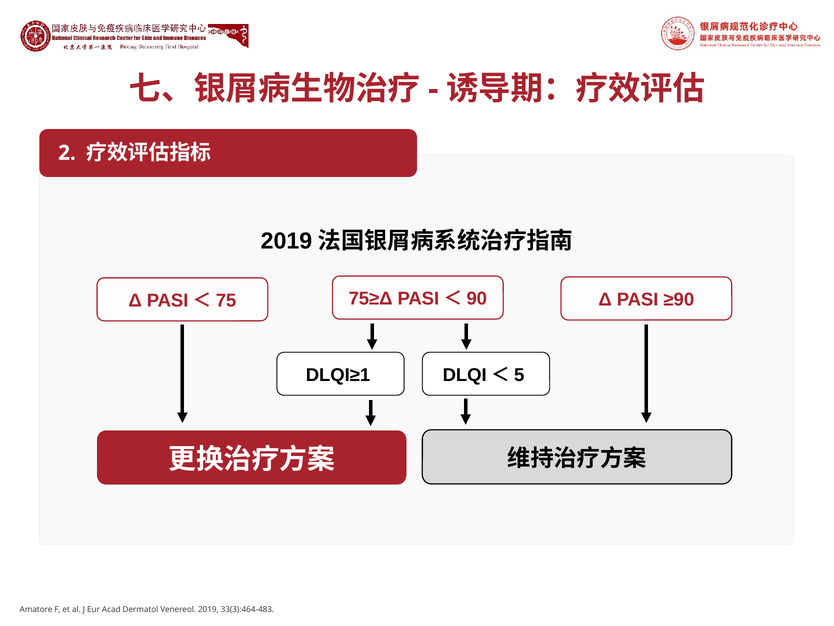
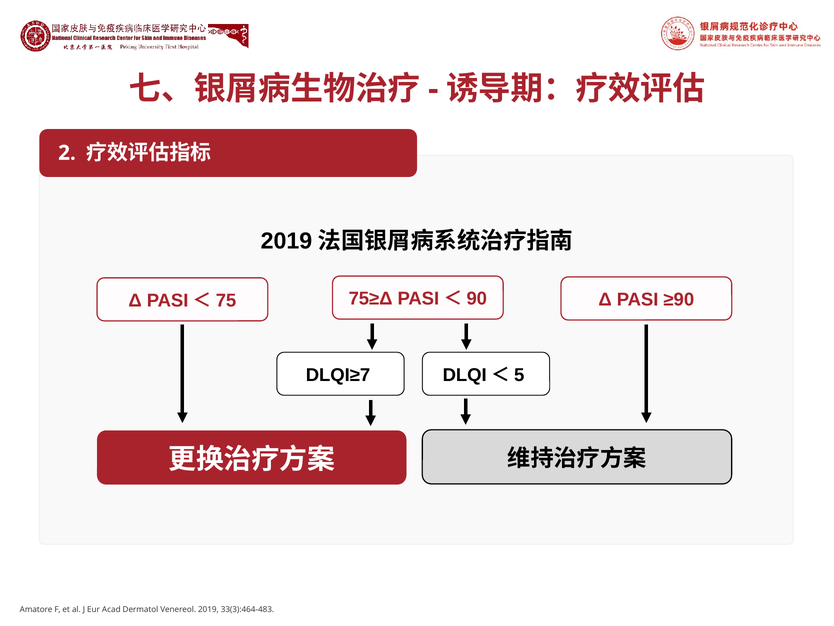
DLQI≥1: DLQI≥1 -> DLQI≥7 (338, 375)
